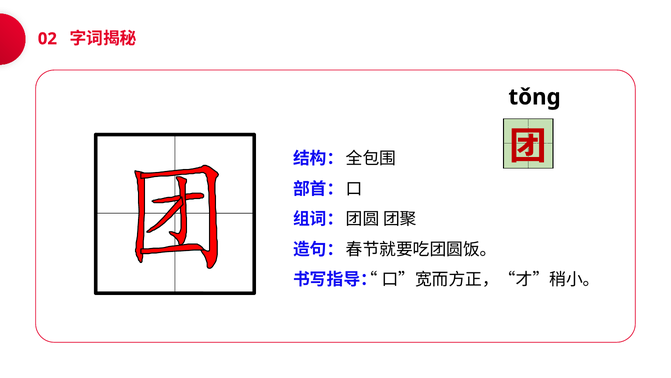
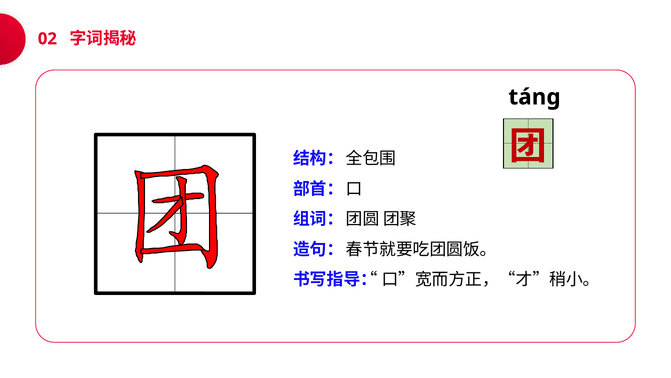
tǒng: tǒng -> tánɡ (534, 97)
